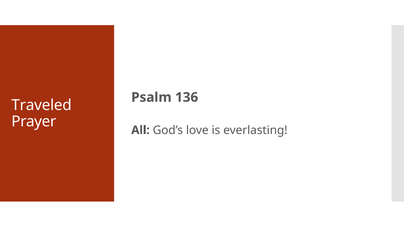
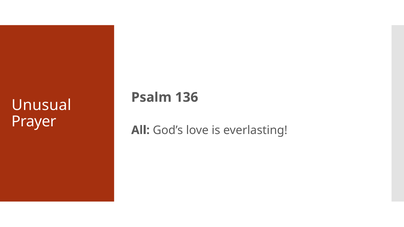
Traveled: Traveled -> Unusual (41, 105)
